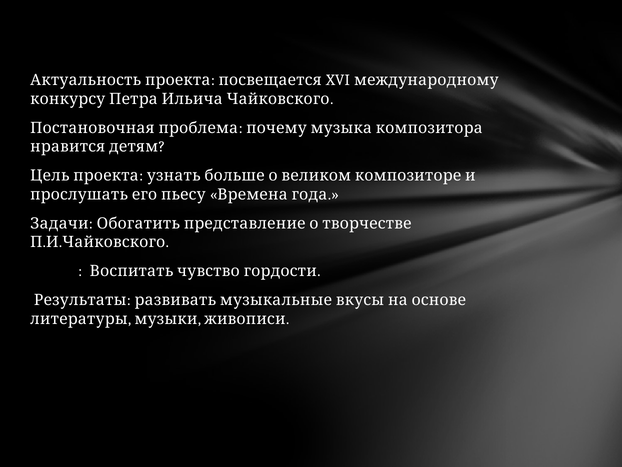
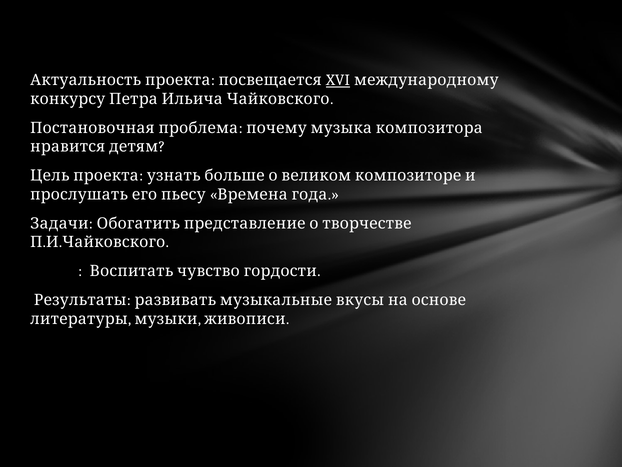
XVI underline: none -> present (338, 80)
